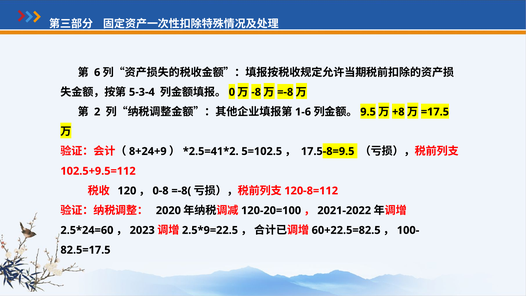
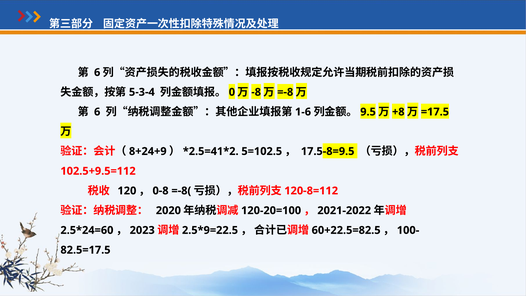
2: 2 -> 6 (97, 112)
